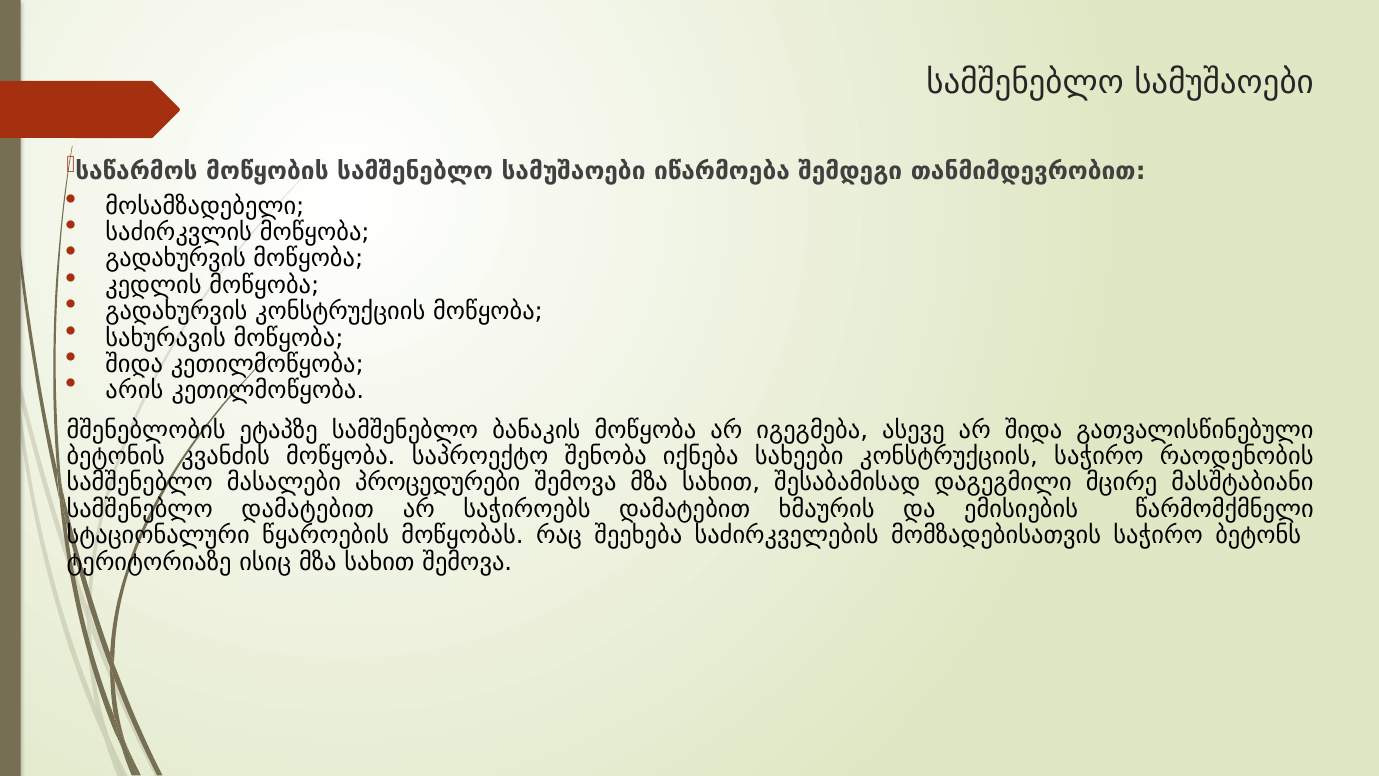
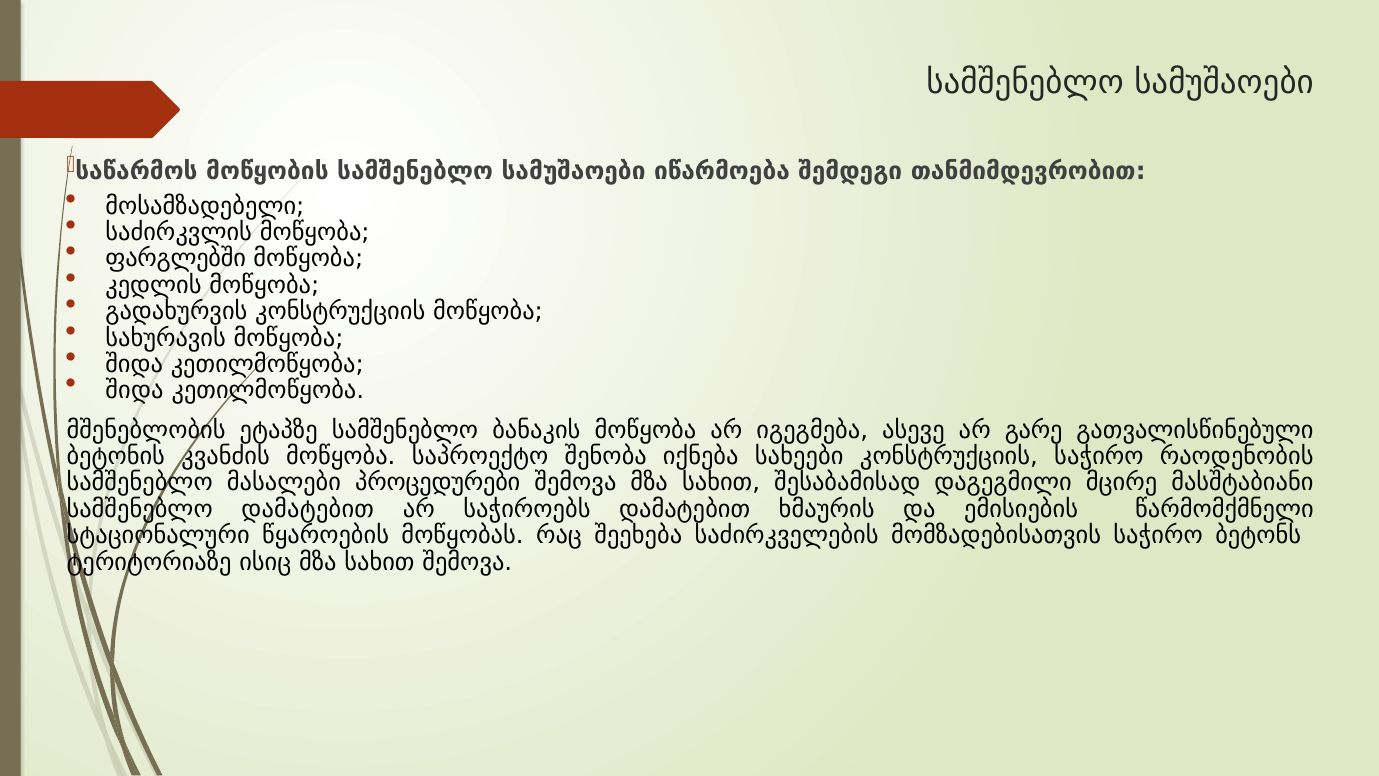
გადახურვის: გადახურვის -> ფარგლებში (176, 259)
არის: არის -> შიდა (134, 391)
არ შიდა: შიდა -> გარე (1034, 430)
